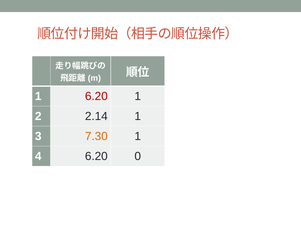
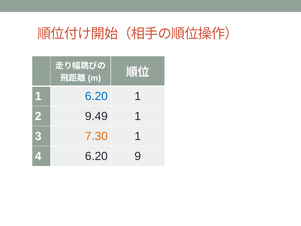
6.20 colour: red -> blue (96, 96)
2.14: 2.14 -> 9.49 (96, 116)
0: 0 -> 9 (138, 156)
